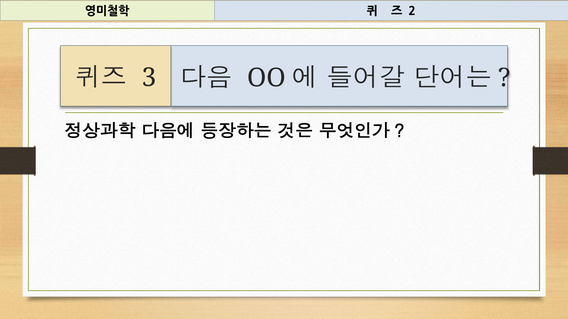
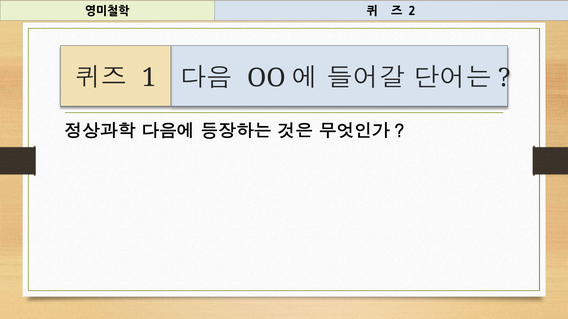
3: 3 -> 1 (149, 78)
